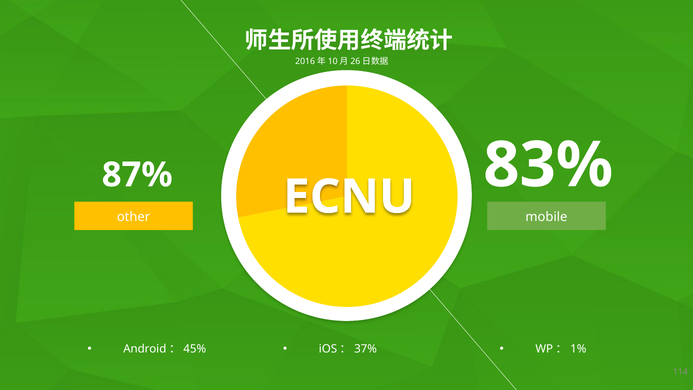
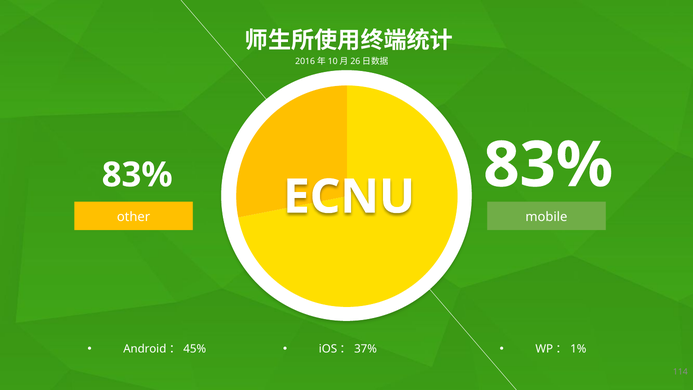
87%: 87% -> 83% (137, 175)
